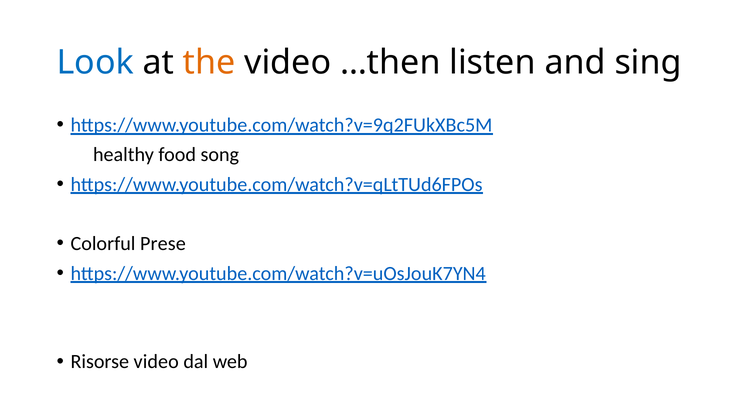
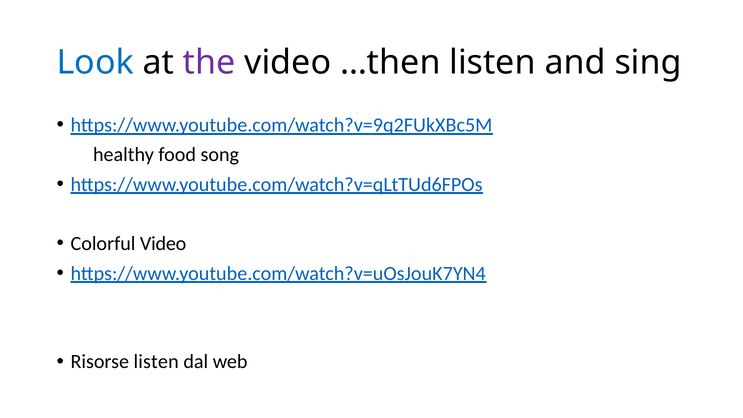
the colour: orange -> purple (209, 62)
Colorful Prese: Prese -> Video (163, 244)
Risorse video: video -> listen (156, 362)
